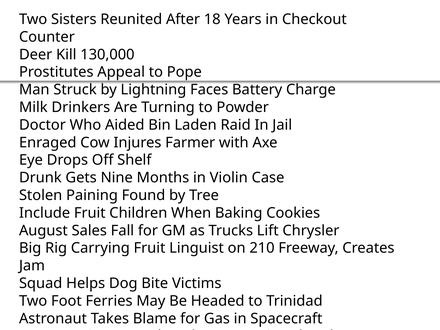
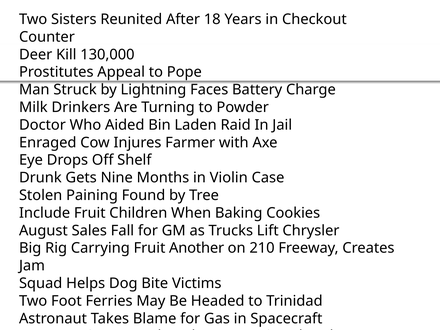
Linguist: Linguist -> Another (197, 248)
